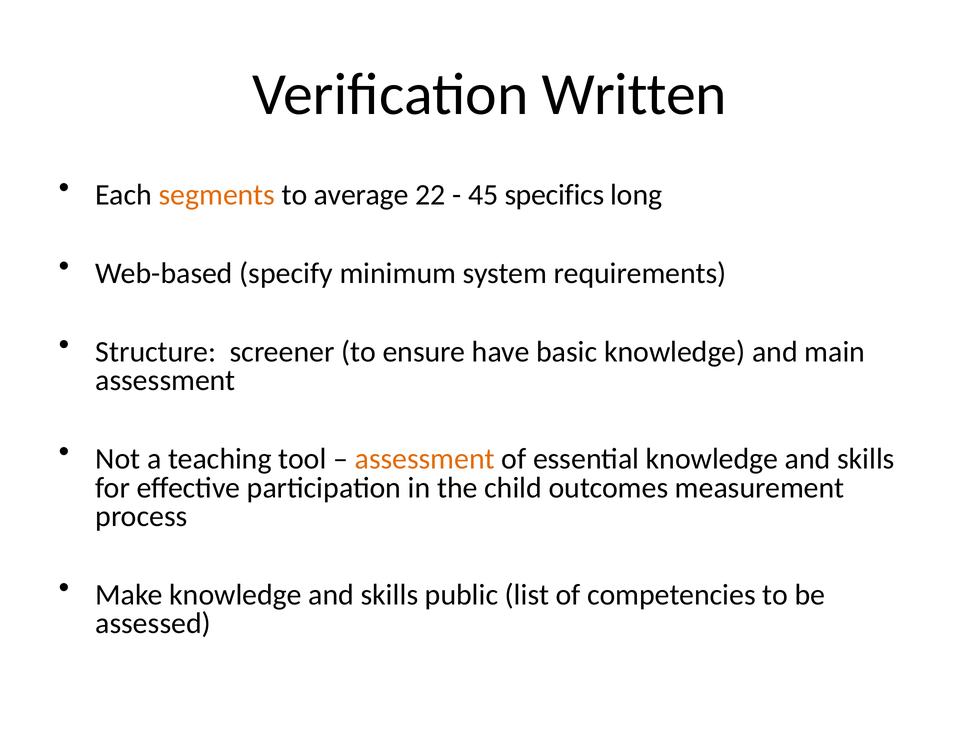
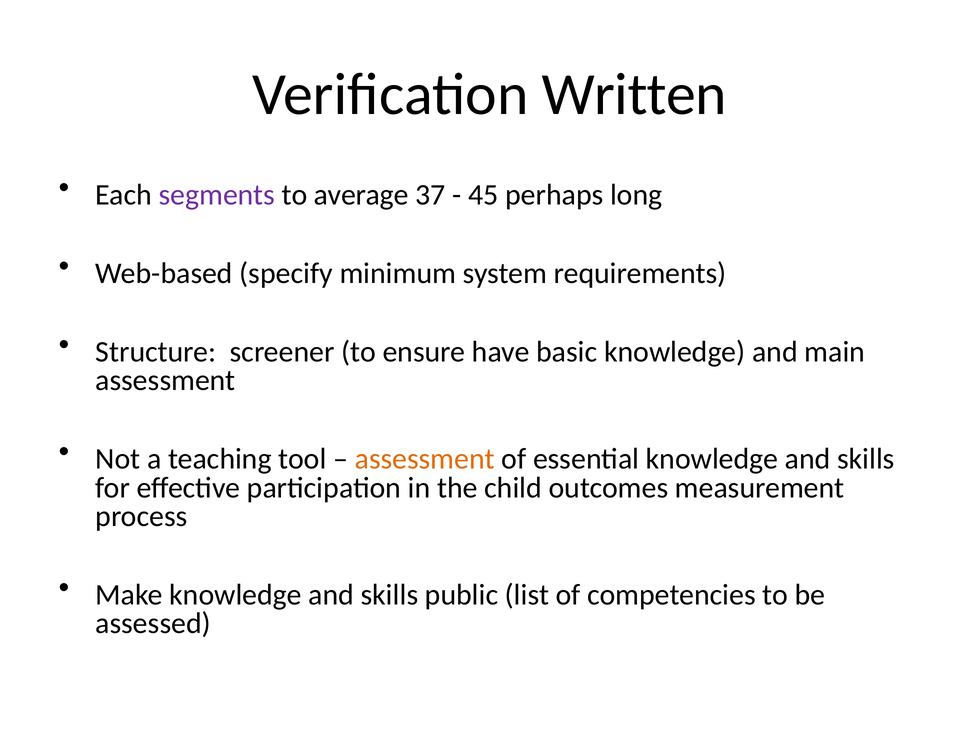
segments colour: orange -> purple (217, 195)
22: 22 -> 37 (430, 195)
specifics: specifics -> perhaps (554, 195)
